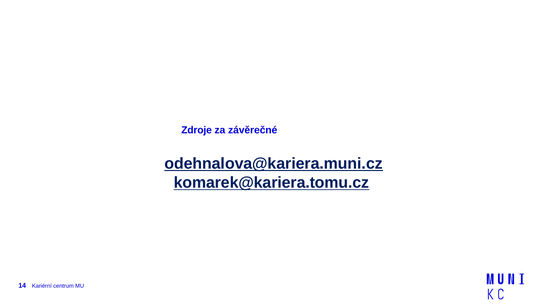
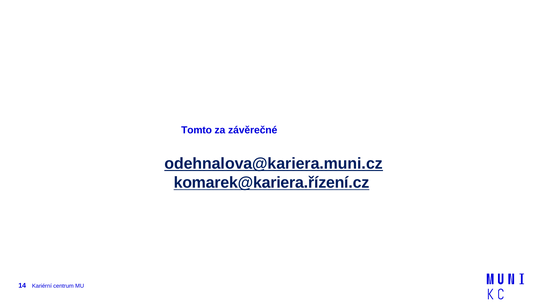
Zdroje: Zdroje -> Tomto (197, 130)
komarek@kariera.tomu.cz: komarek@kariera.tomu.cz -> komarek@kariera.řízení.cz (272, 182)
